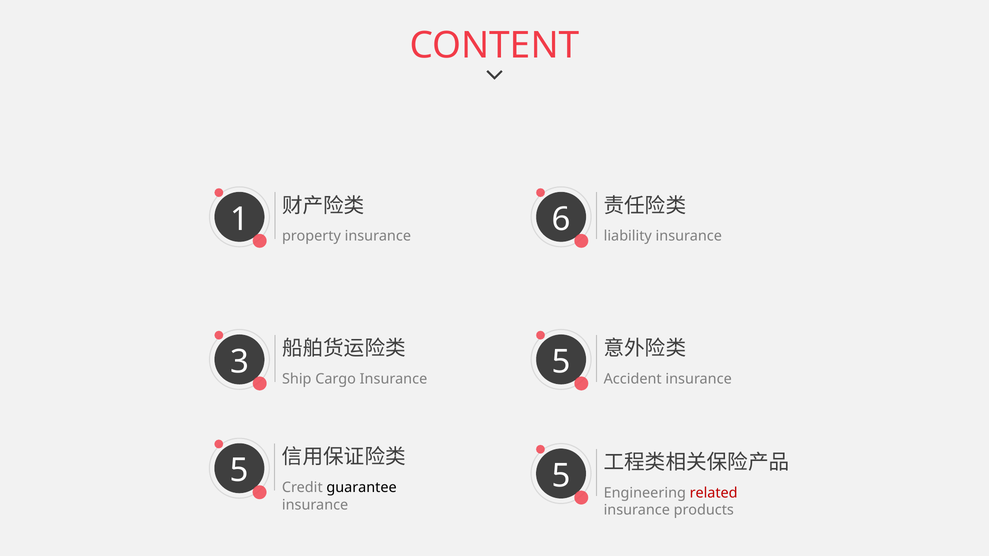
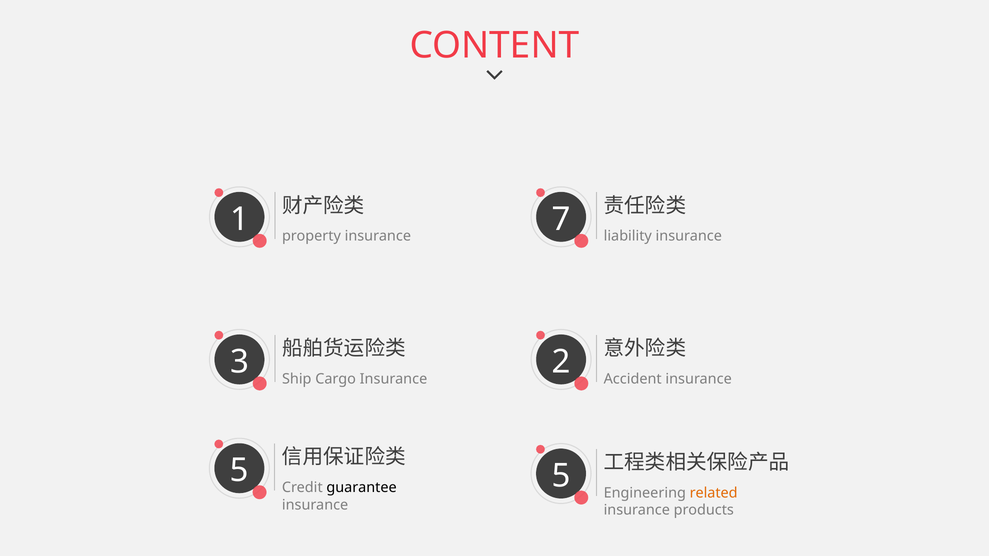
6: 6 -> 7 (561, 219)
Cargo Insurance 5: 5 -> 2 (561, 362)
related colour: red -> orange (714, 493)
